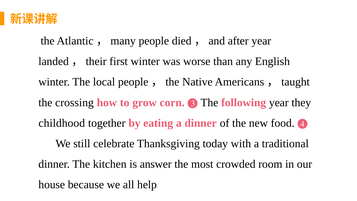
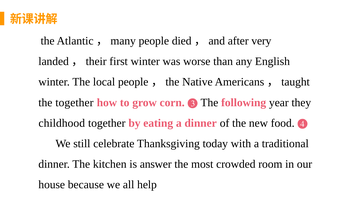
after year: year -> very (261, 41)
the crossing: crossing -> together (74, 102)
